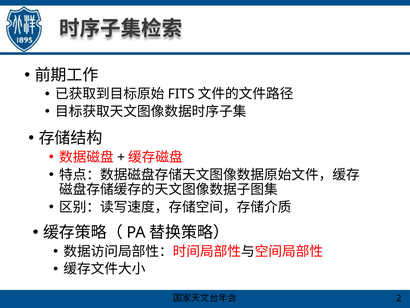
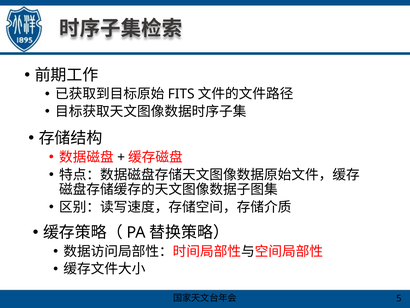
2: 2 -> 5 (399, 298)
